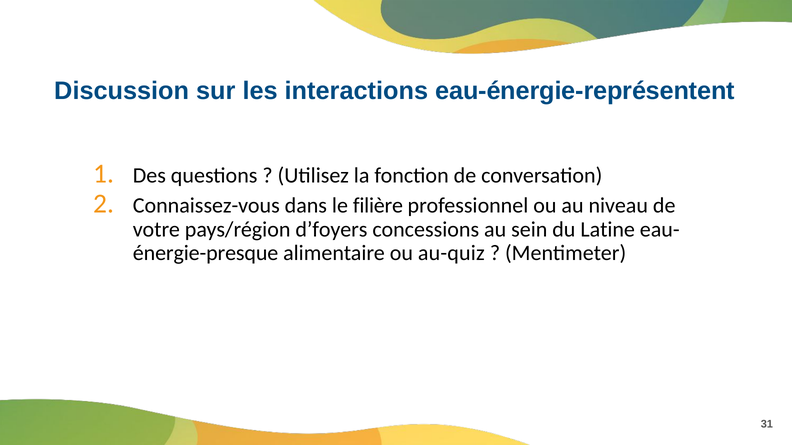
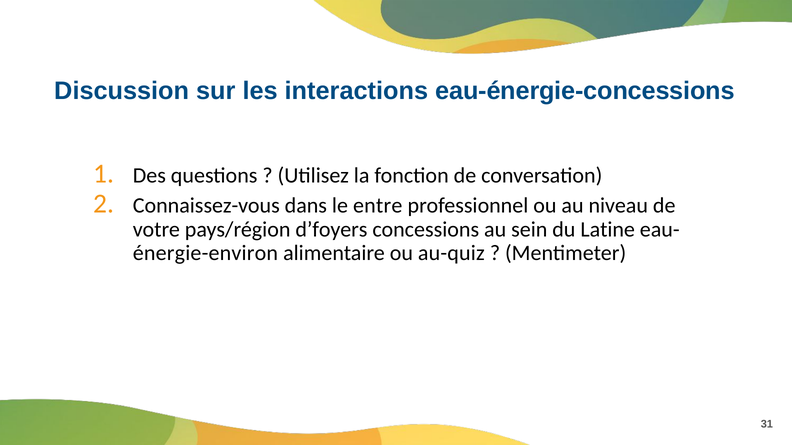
eau-énergie-représentent: eau-énergie-représentent -> eau-énergie-concessions (585, 91)
filière: filière -> entre (378, 206)
énergie-presque: énergie-presque -> énergie-environ (205, 253)
